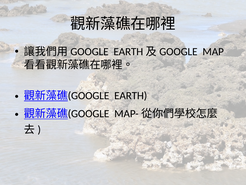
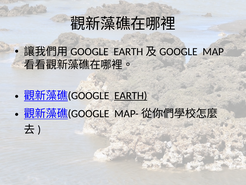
EARTH underline: none -> present (131, 95)
